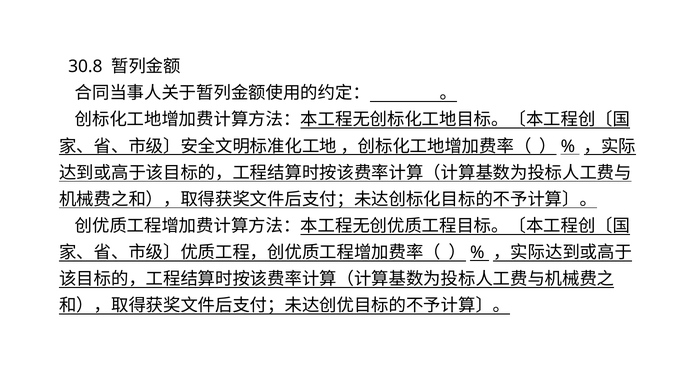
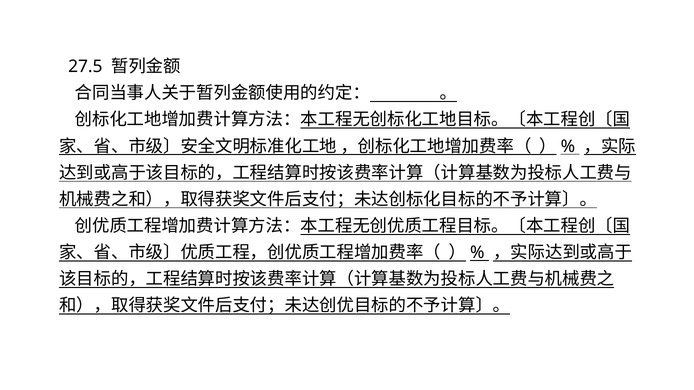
30.8: 30.8 -> 27.5 (85, 67)
